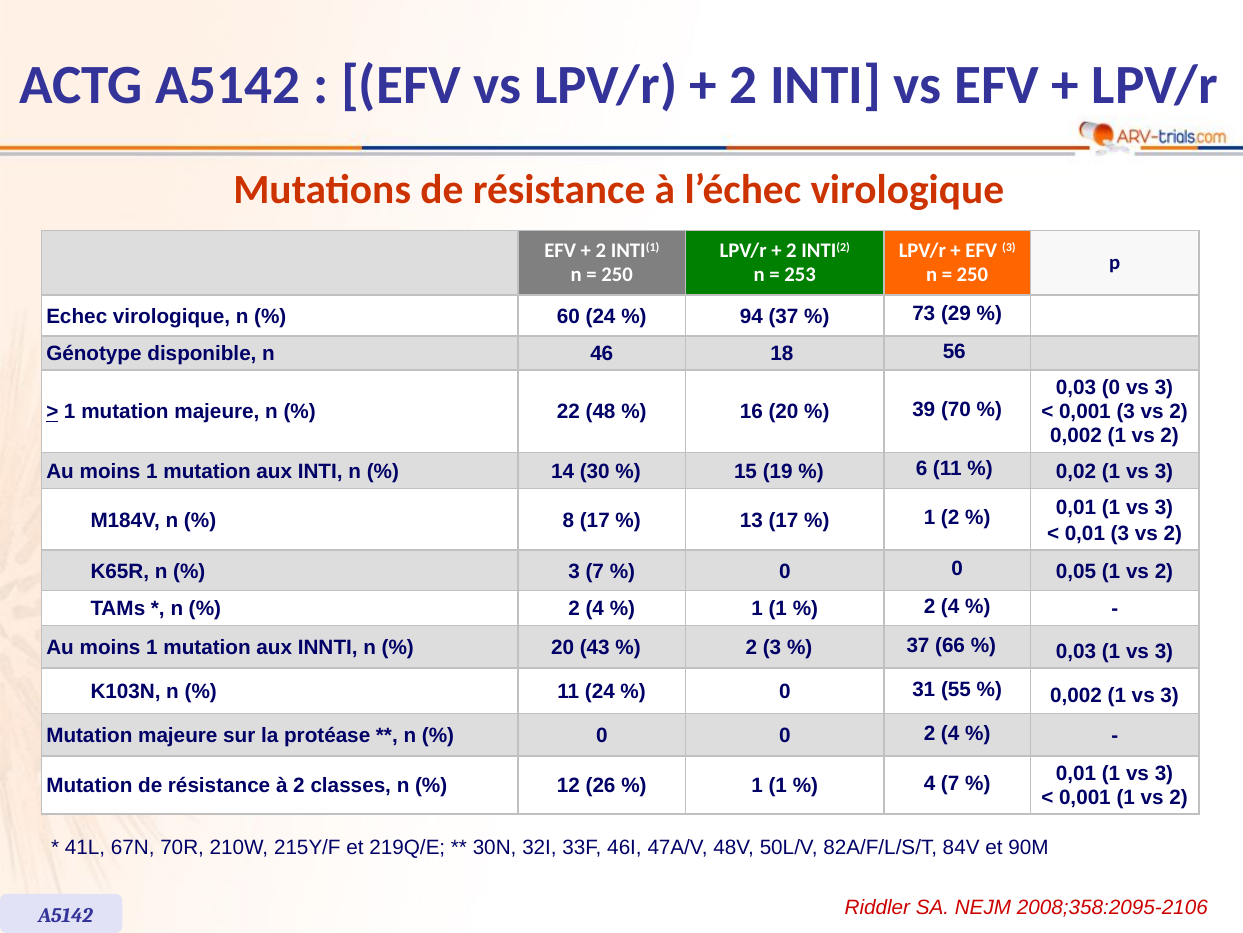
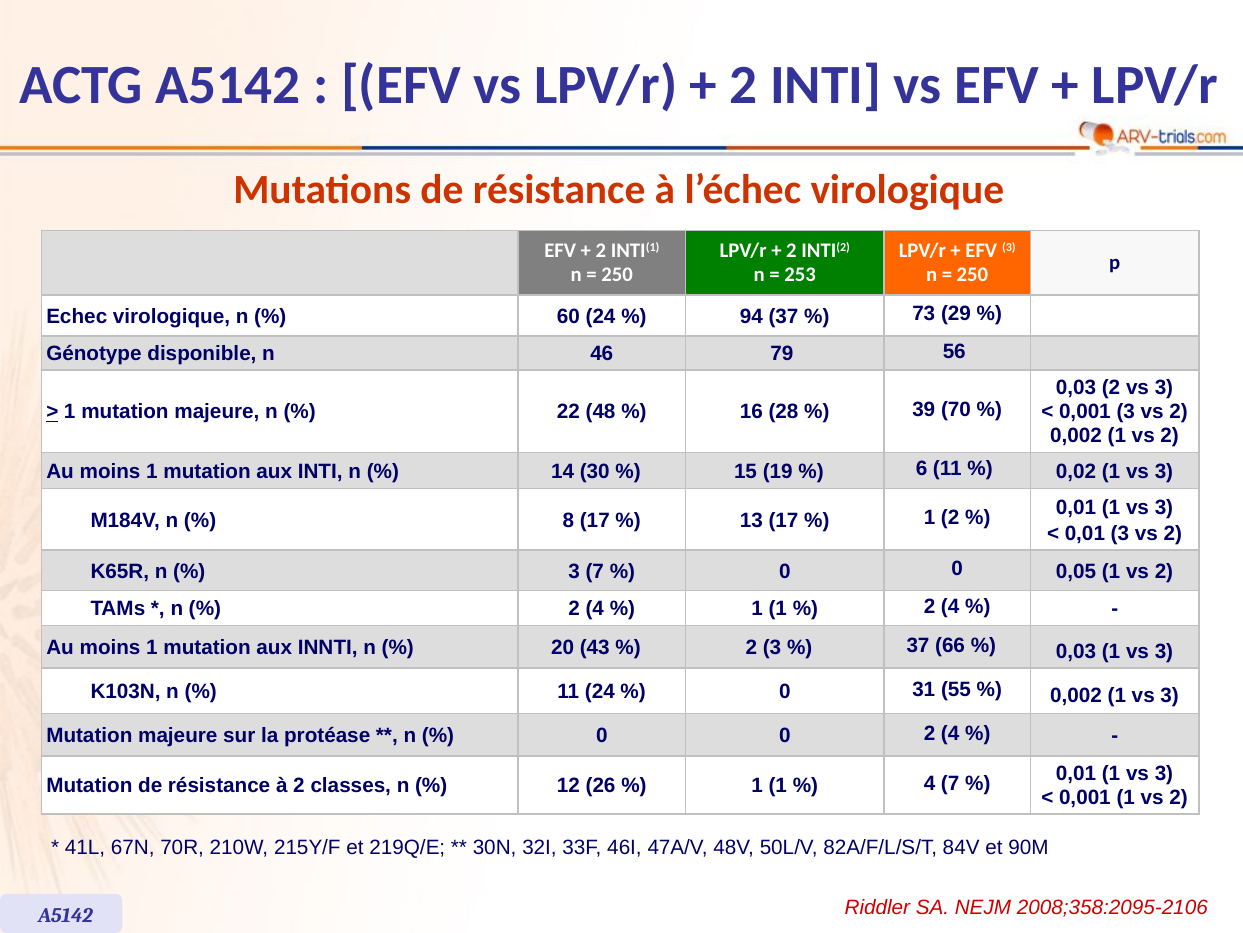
18: 18 -> 79 (782, 353)
0,03 0: 0 -> 2 (1111, 387)
16 20: 20 -> 28 (784, 412)
